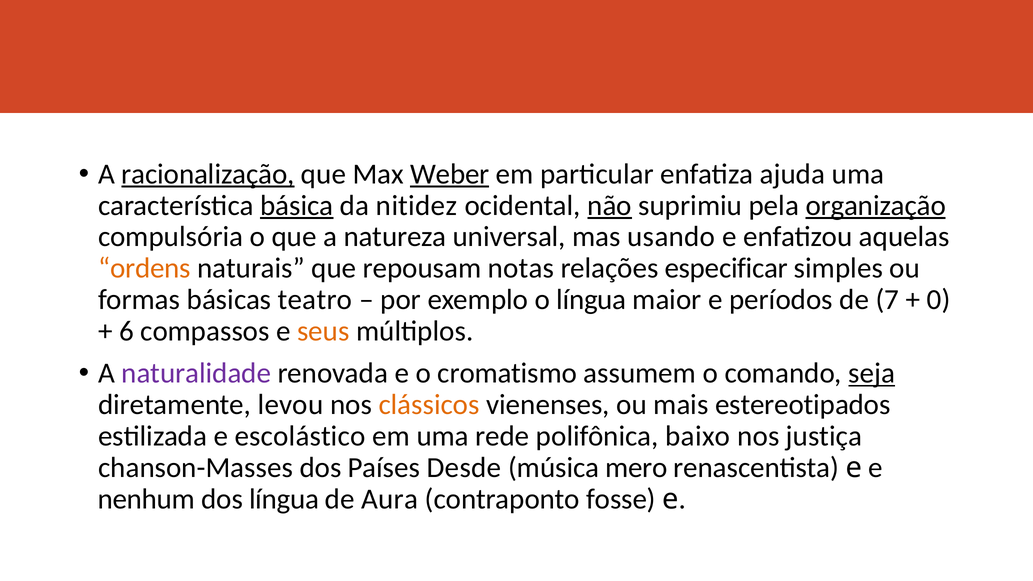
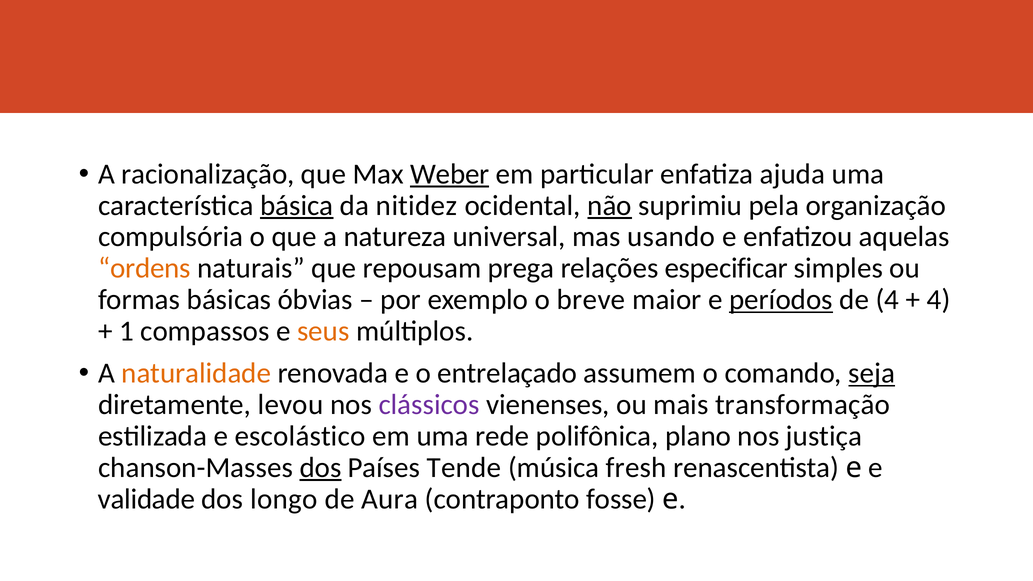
racionalização underline: present -> none (208, 174)
organização underline: present -> none (876, 206)
notas: notas -> prega (521, 268)
teatro: teatro -> óbvias (315, 300)
o língua: língua -> breve (591, 300)
períodos underline: none -> present (781, 300)
de 7: 7 -> 4 (887, 300)
0: 0 -> 4 (939, 300)
6: 6 -> 1 (126, 331)
naturalidade colour: purple -> orange (196, 373)
cromatismo: cromatismo -> entrelaçado (507, 373)
clássicos colour: orange -> purple (429, 405)
estereotipados: estereotipados -> transformação (803, 405)
baixo: baixo -> plano (698, 436)
dos underline: none -> present (320, 468)
Desde: Desde -> Tende (464, 468)
mero: mero -> fresh (636, 468)
nenhum: nenhum -> validade (146, 499)
dos língua: língua -> longo (284, 499)
